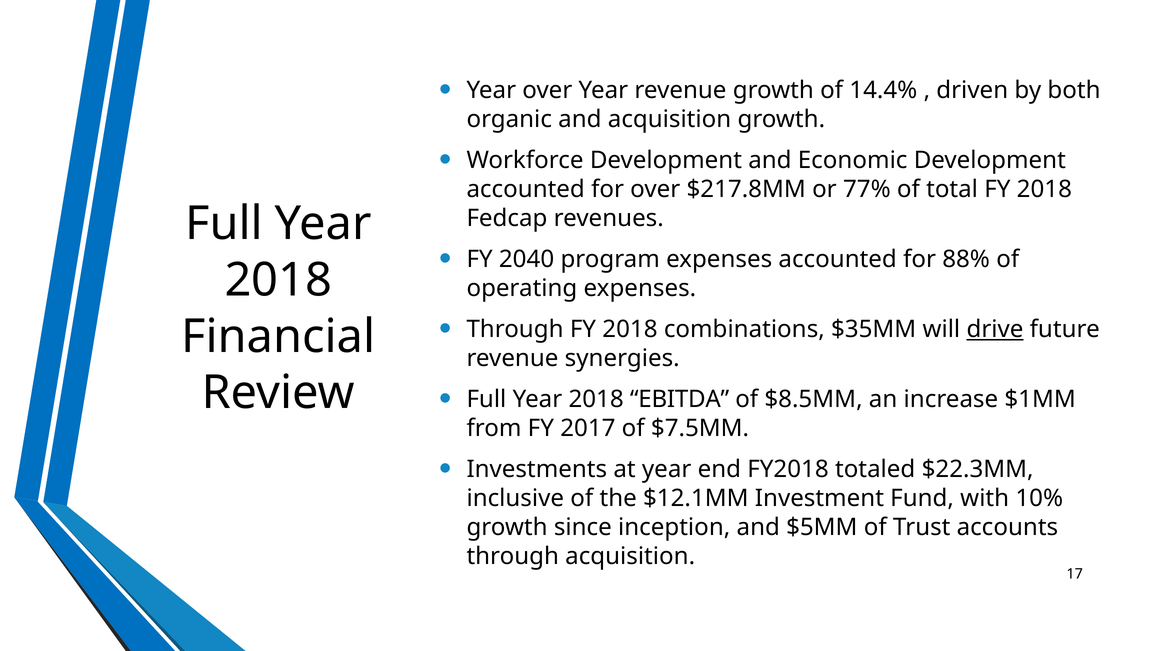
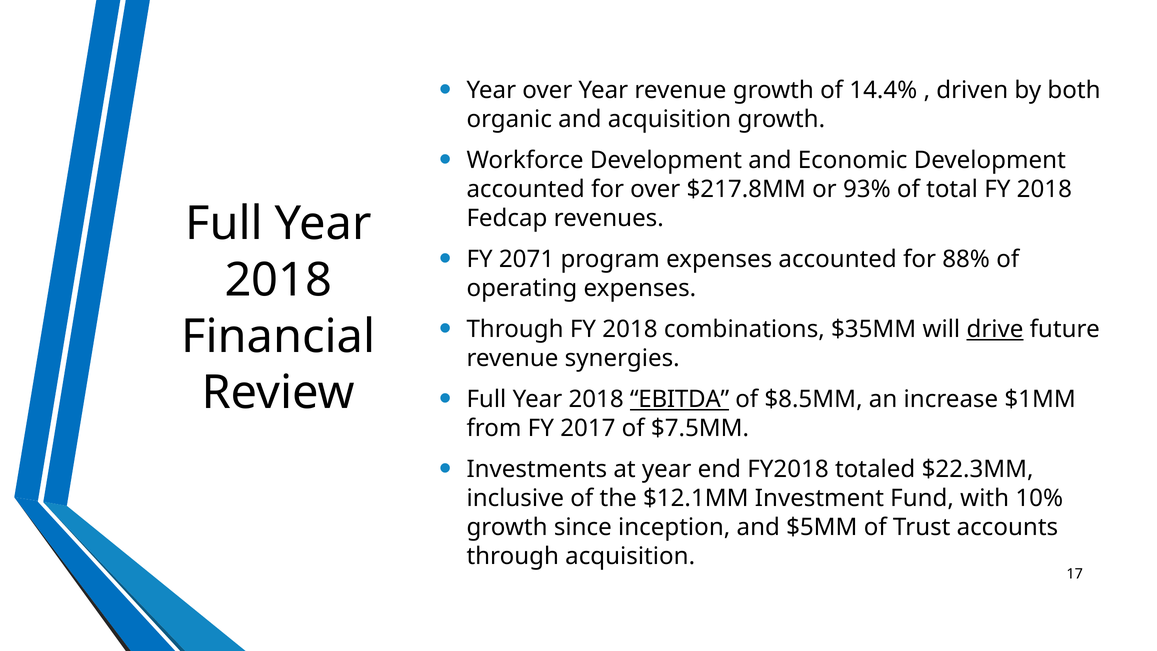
77%: 77% -> 93% (867, 189)
2040: 2040 -> 2071 (527, 259)
EBITDA underline: none -> present (680, 399)
